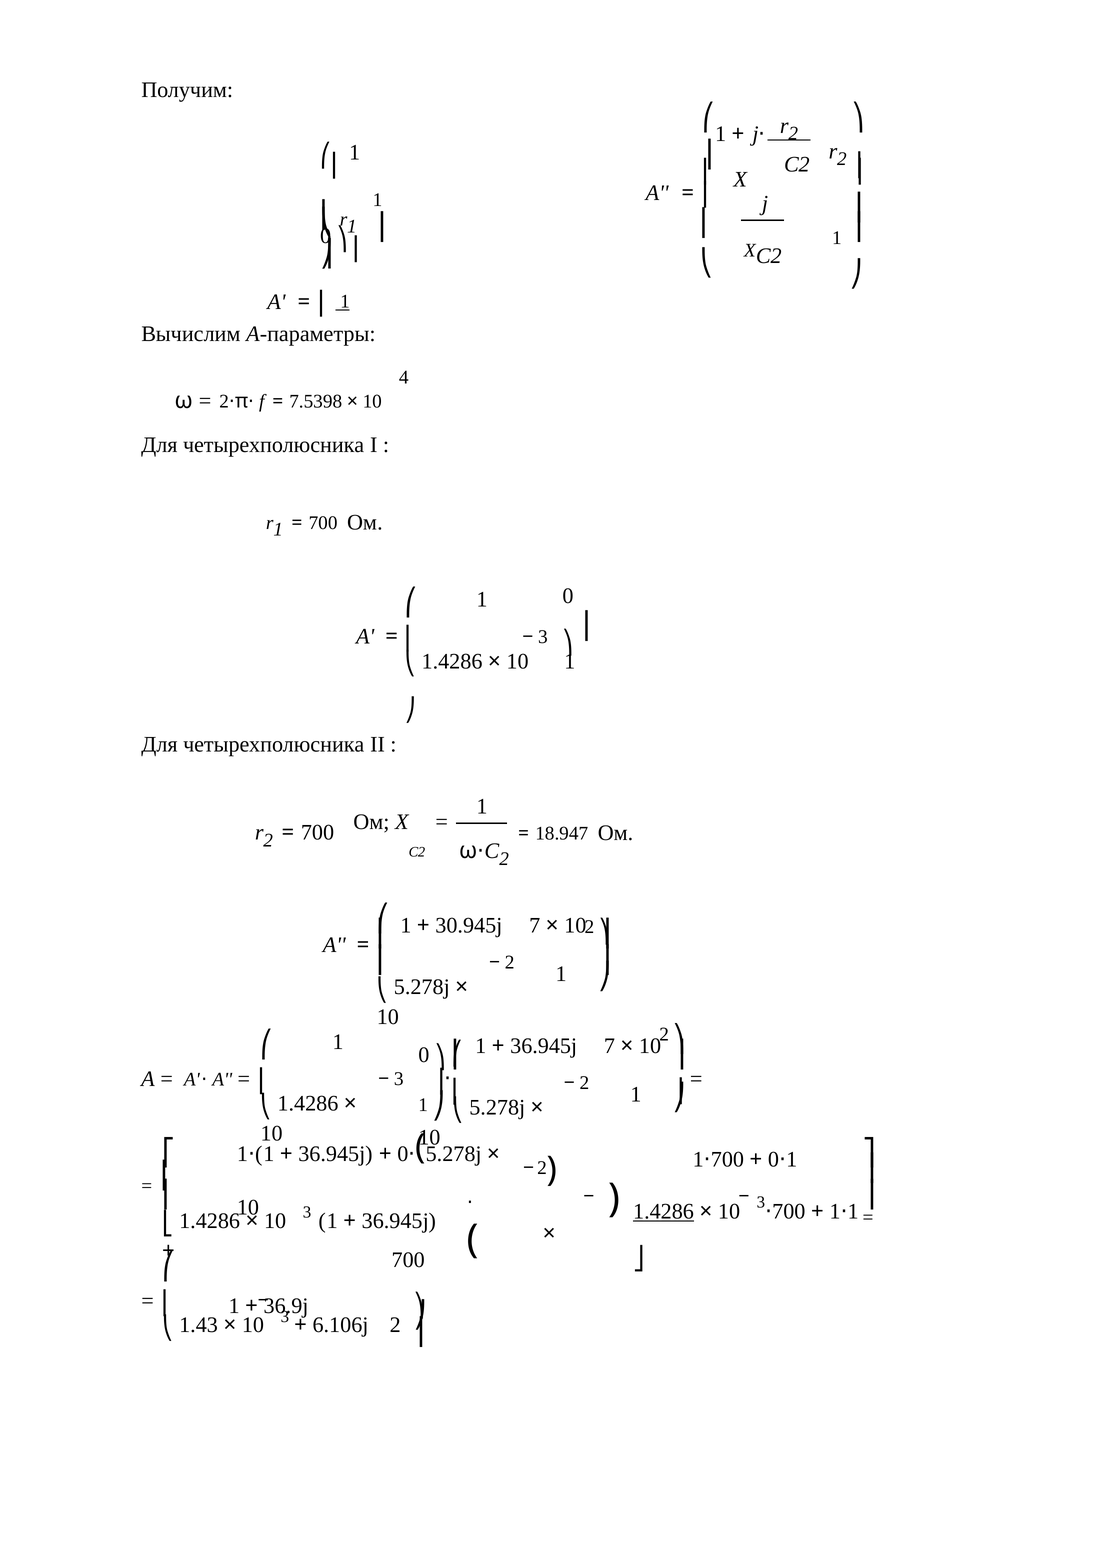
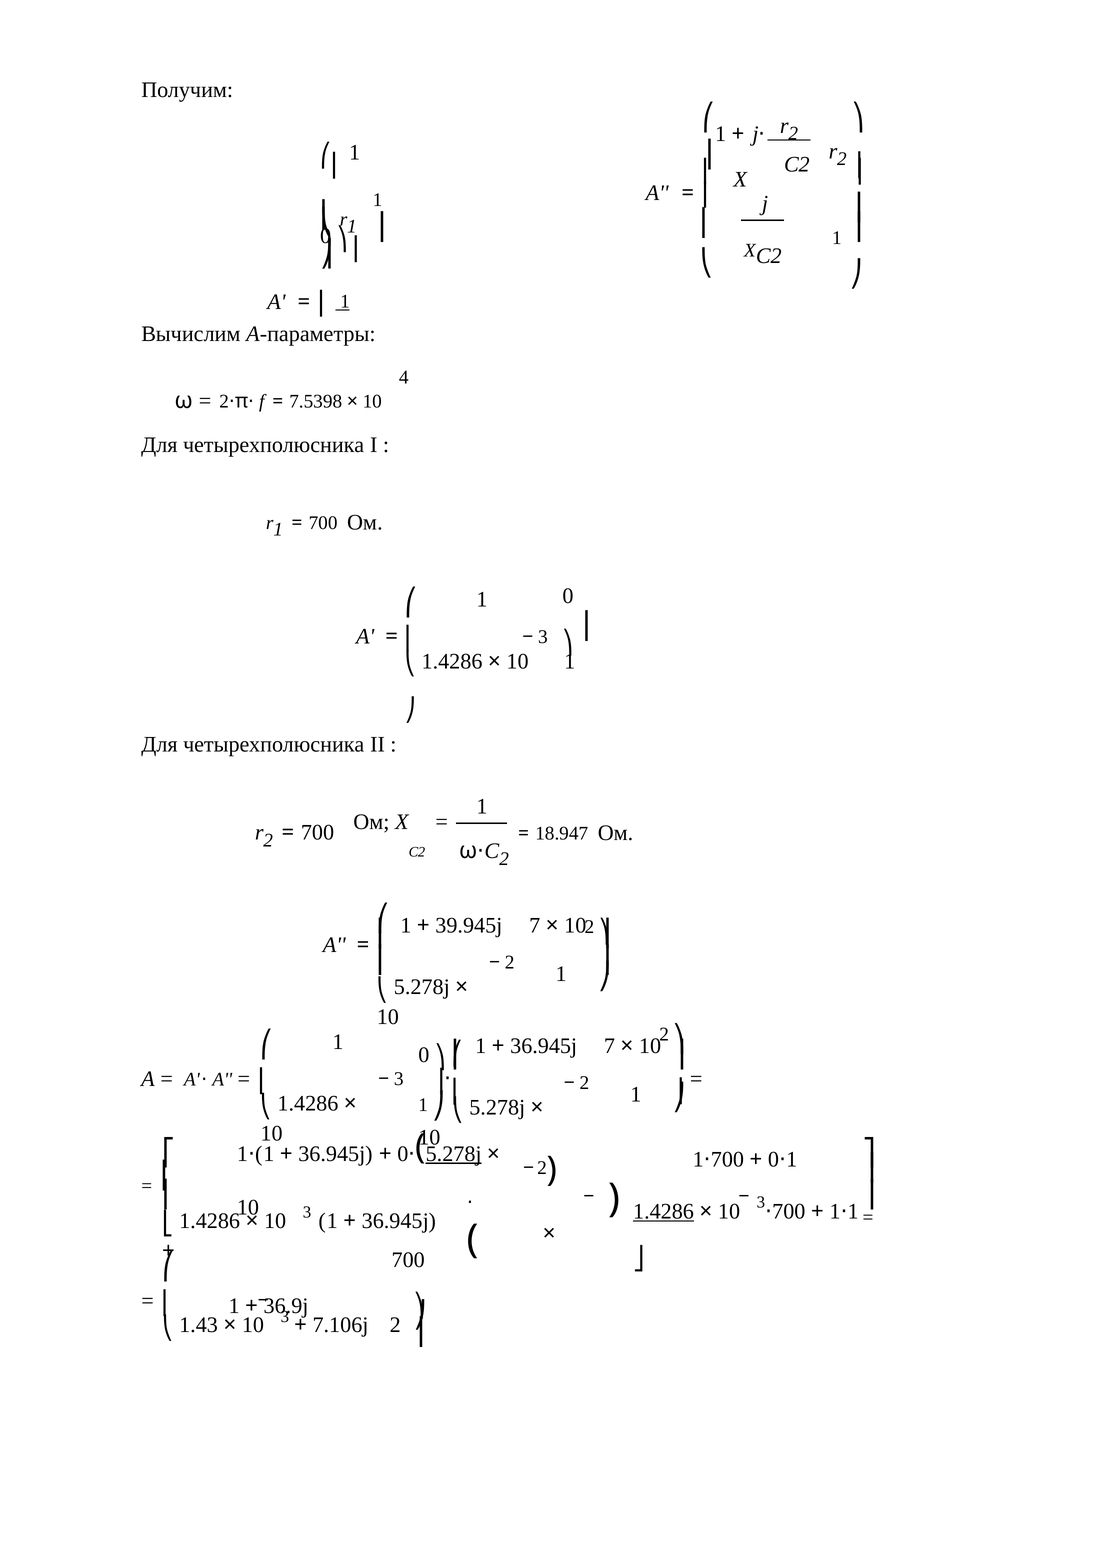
30.945j: 30.945j -> 39.945j (469, 925)
5.278j underline: none -> present (454, 1153)
6.106j: 6.106j -> 7.106j (340, 1324)
